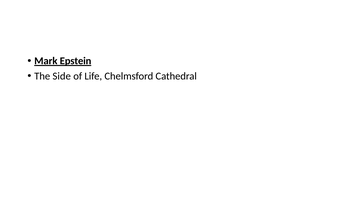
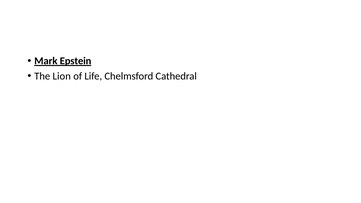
Side: Side -> Lion (62, 76)
